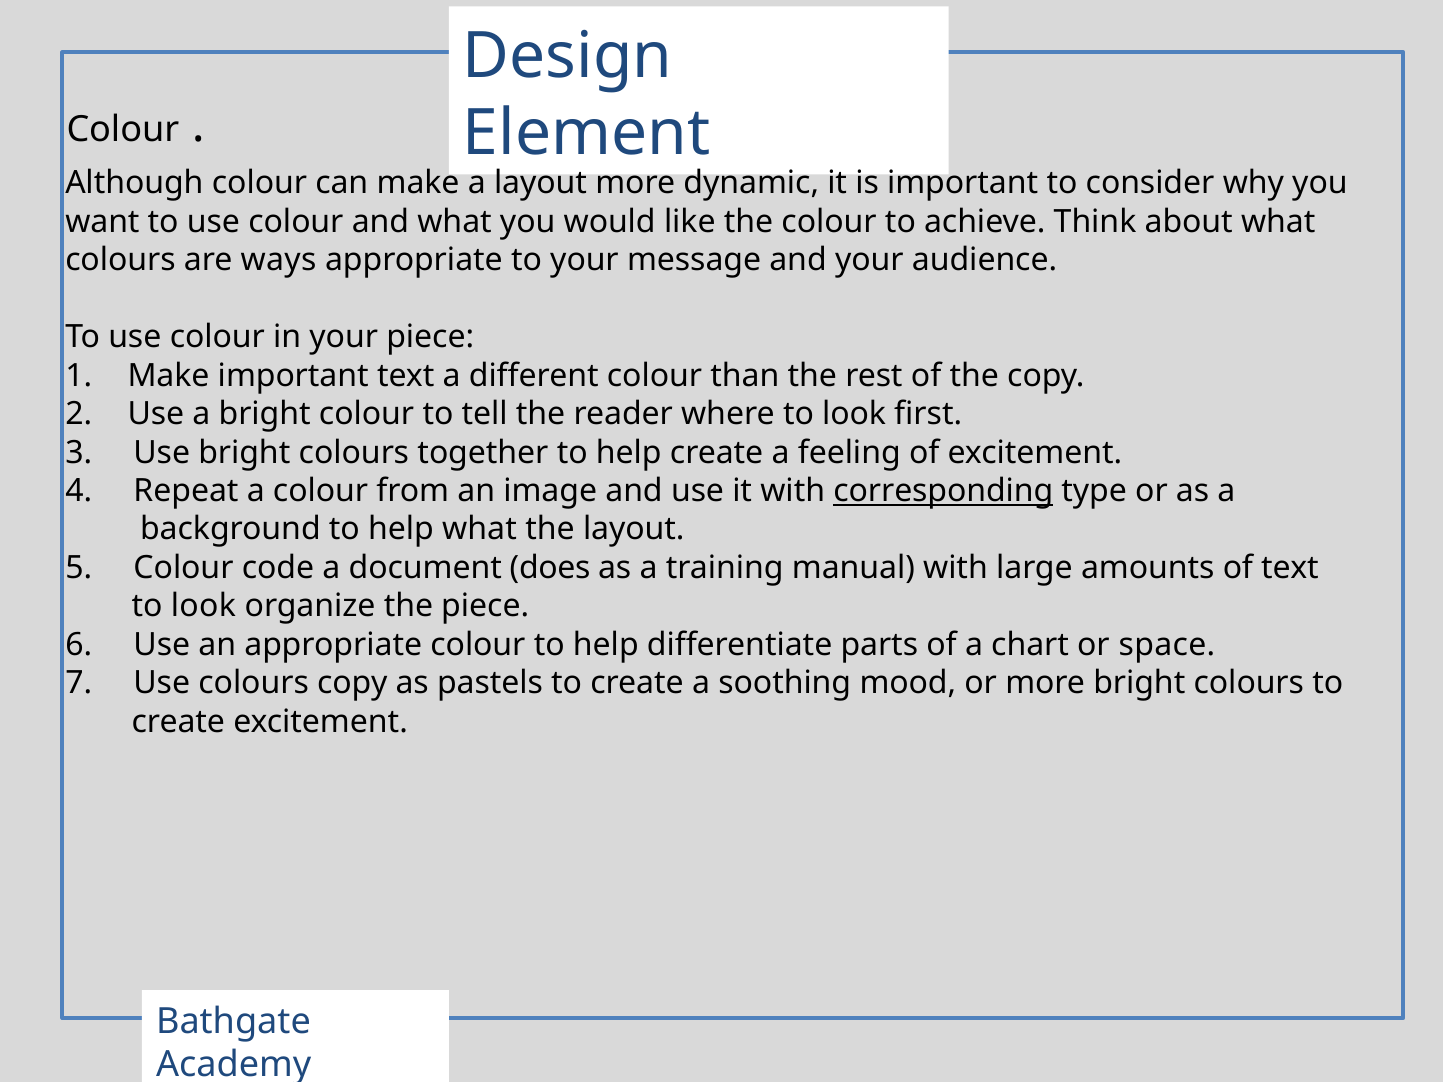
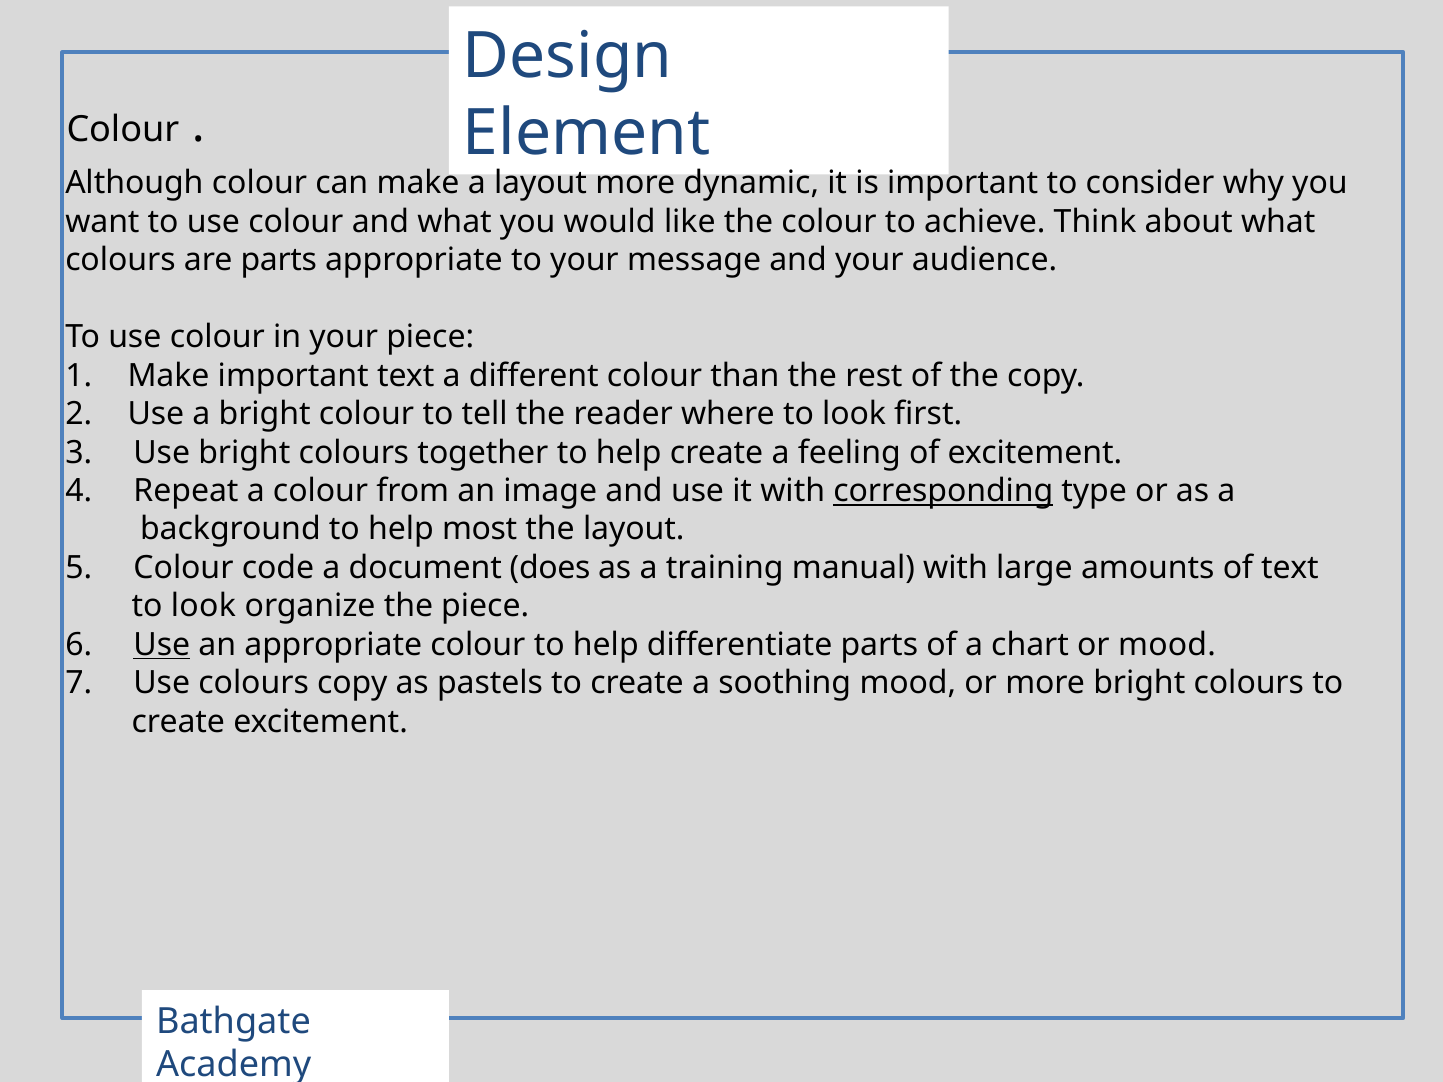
are ways: ways -> parts (279, 260)
help what: what -> most (480, 529)
Use underline: none -> present (162, 645)
or space: space -> mood (1167, 645)
